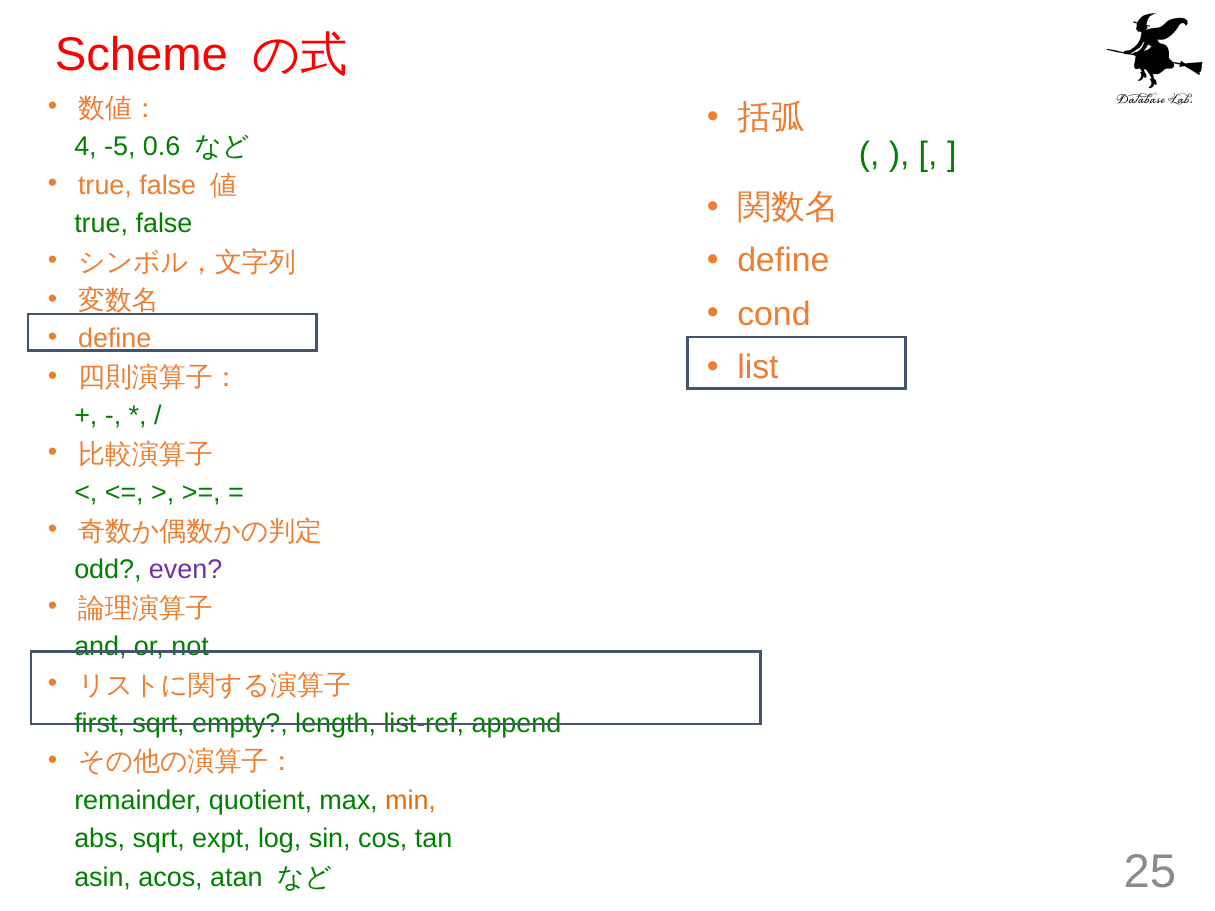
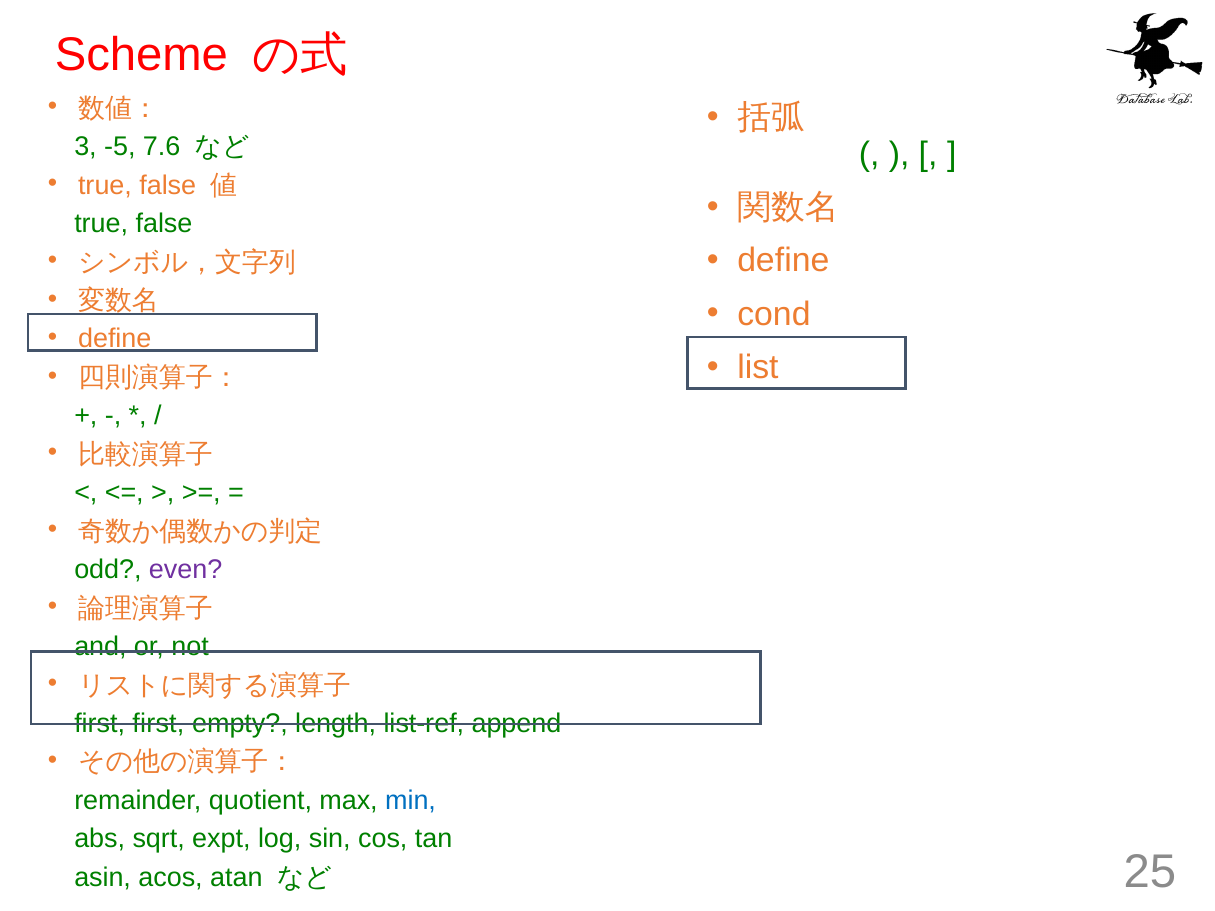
4: 4 -> 3 (86, 147)
0.6: 0.6 -> 7.6 (162, 147)
first sqrt: sqrt -> first (158, 724)
min colour: orange -> blue (411, 801)
